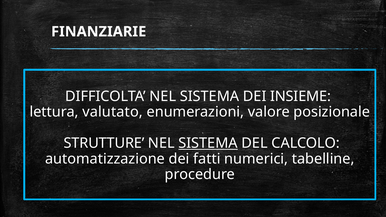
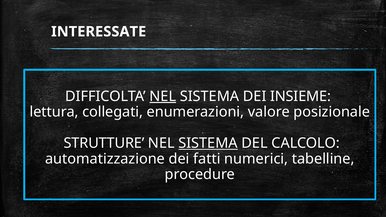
FINANZIARIE: FINANZIARIE -> INTERESSATE (99, 32)
NEL underline: none -> present (163, 96)
valutato: valutato -> collegati (113, 112)
